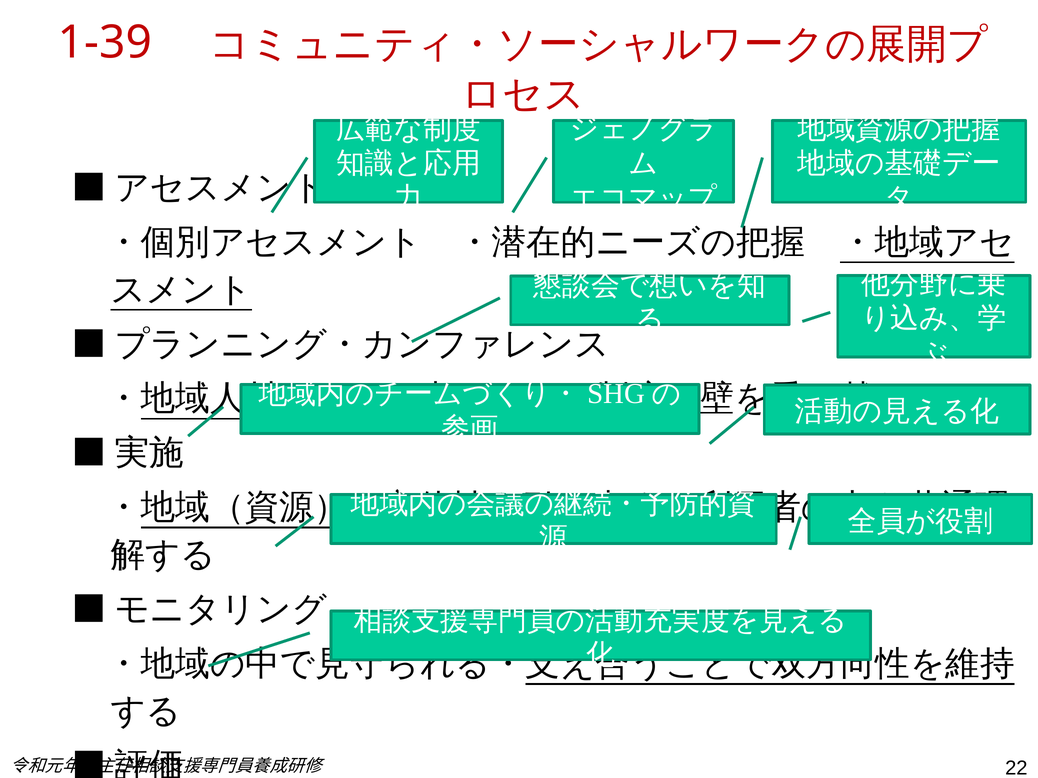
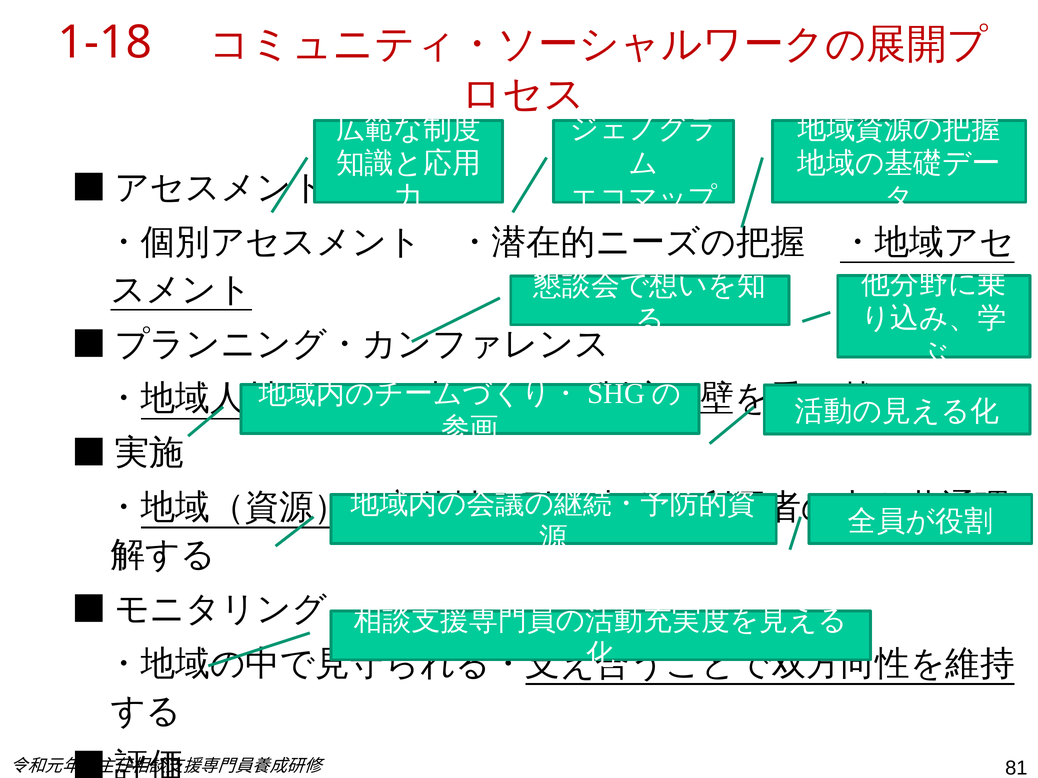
1-39: 1-39 -> 1-18 (105, 43)
22: 22 -> 81 (1016, 769)
